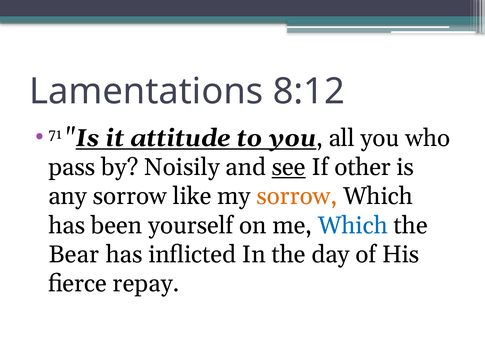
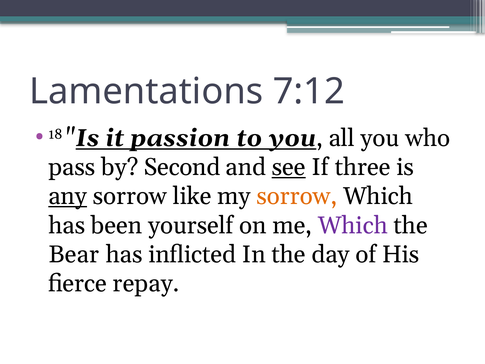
8:12: 8:12 -> 7:12 (309, 91)
71: 71 -> 18 (55, 134)
attitude: attitude -> passion (180, 138)
Noisily: Noisily -> Second (182, 167)
other: other -> three (363, 167)
any underline: none -> present (68, 196)
Which colour: blue -> purple (353, 225)
